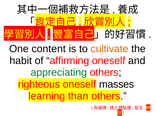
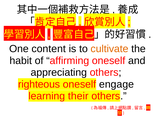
appreciating colour: green -> black (59, 73)
masses: masses -> engage (116, 84)
than: than -> their (78, 96)
